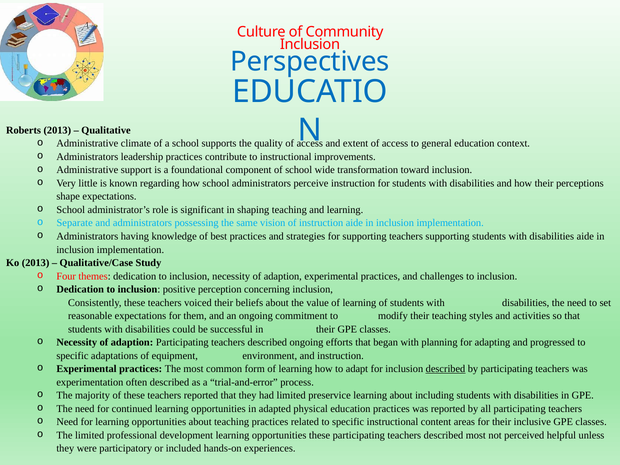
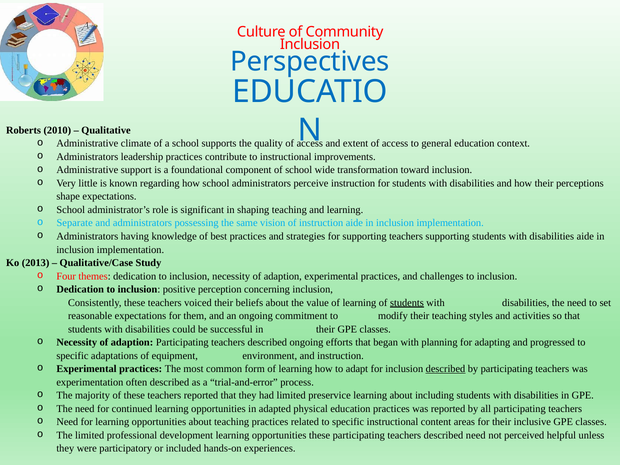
Roberts 2013: 2013 -> 2010 (57, 130)
students underline: none -> present (407, 303)
described most: most -> need (476, 435)
